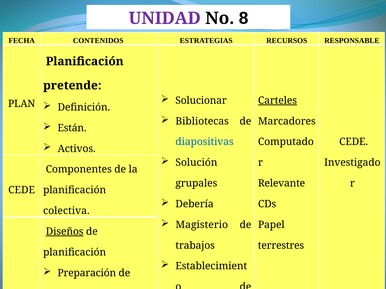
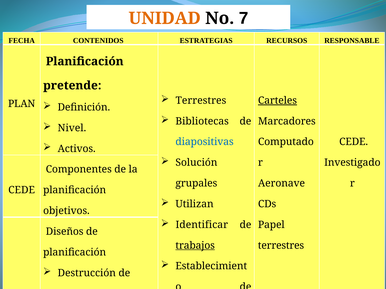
UNIDAD colour: purple -> orange (165, 18)
8: 8 -> 7 (244, 18)
Solucionar: Solucionar -> Terrestres (201, 101)
Están: Están -> Nivel (72, 128)
Relevante: Relevante -> Aeronave (282, 184)
Debería: Debería -> Utilizan (195, 204)
colectiva: colectiva -> objetivos (66, 211)
Magisterio: Magisterio -> Identificar (202, 225)
Diseños underline: present -> none (65, 232)
trabajos underline: none -> present (195, 246)
Preparación: Preparación -> Destrucción (87, 273)
